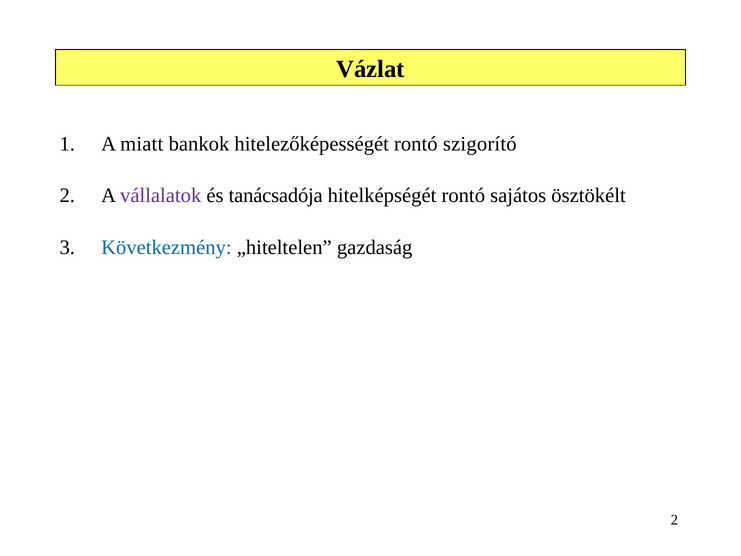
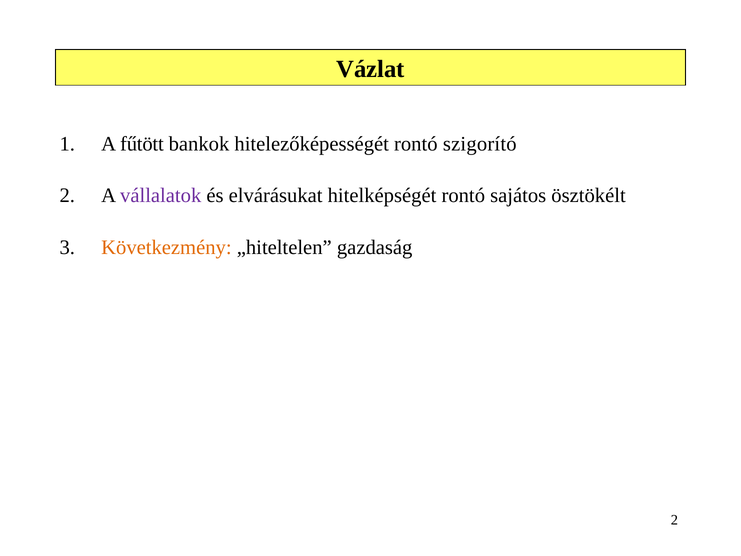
miatt: miatt -> fűtött (142, 144)
tanácsadója: tanácsadója -> elvárásukat (276, 196)
Következmény colour: blue -> orange (166, 247)
